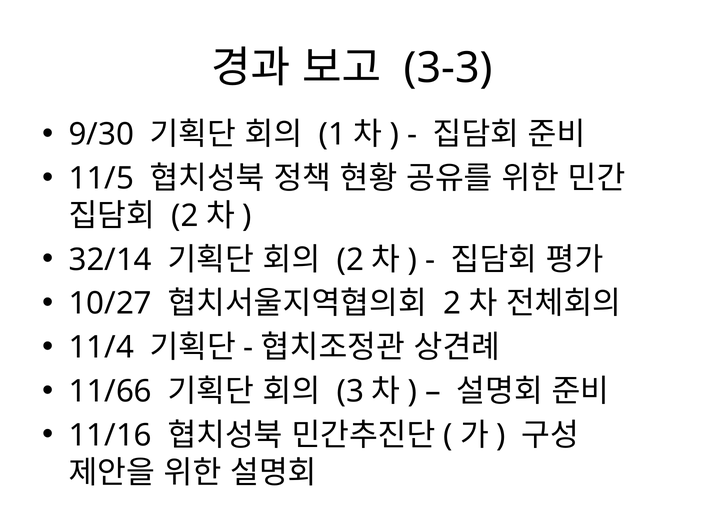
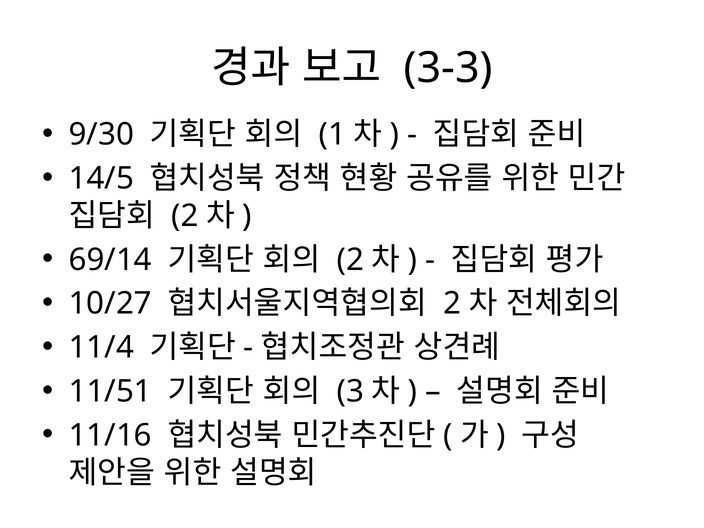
11/5: 11/5 -> 14/5 (101, 178)
32/14: 32/14 -> 69/14 (110, 260)
11/66: 11/66 -> 11/51 (110, 391)
